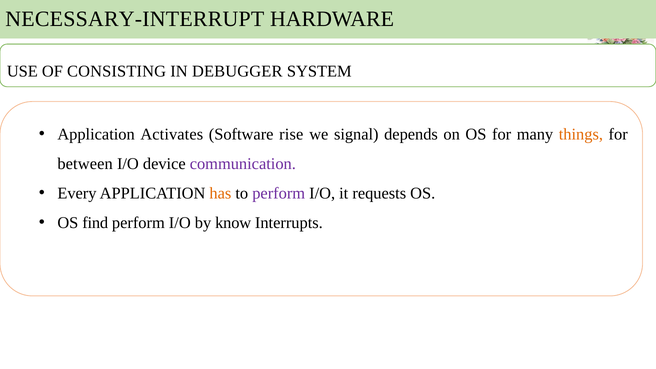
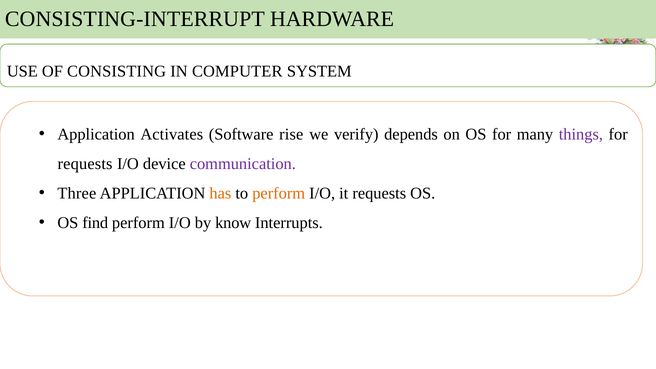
NECESSARY-INTERRUPT: NECESSARY-INTERRUPT -> CONSISTING-INTERRUPT (135, 19)
DEBUGGER: DEBUGGER -> COMPUTER (237, 71)
signal: signal -> verify (356, 134)
things colour: orange -> purple (581, 134)
between: between -> requests (85, 164)
Every: Every -> Three (77, 193)
perform colour: purple -> orange (279, 193)
